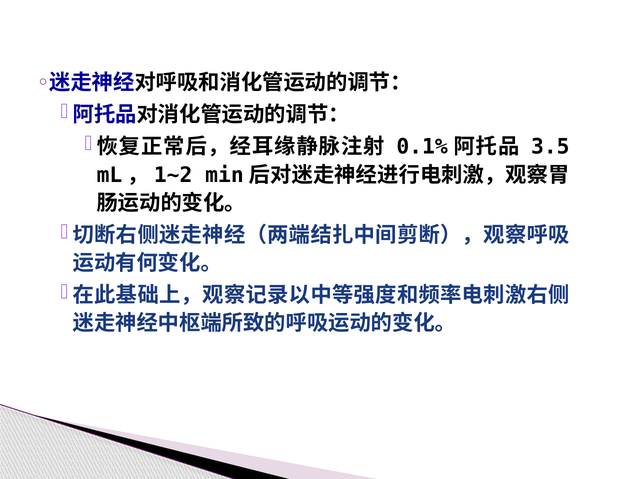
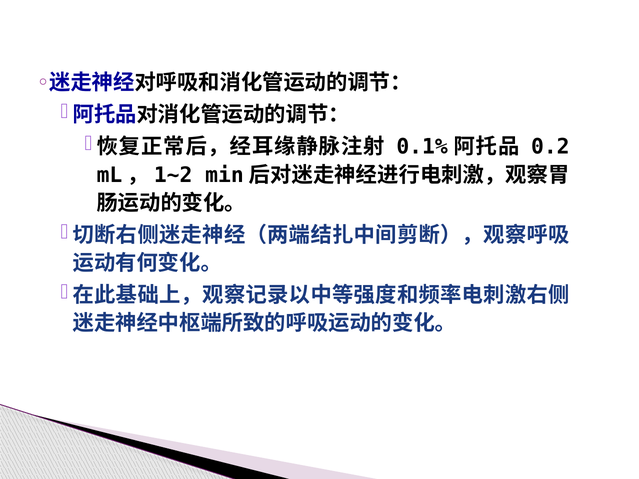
3.5: 3.5 -> 0.2 (550, 147)
